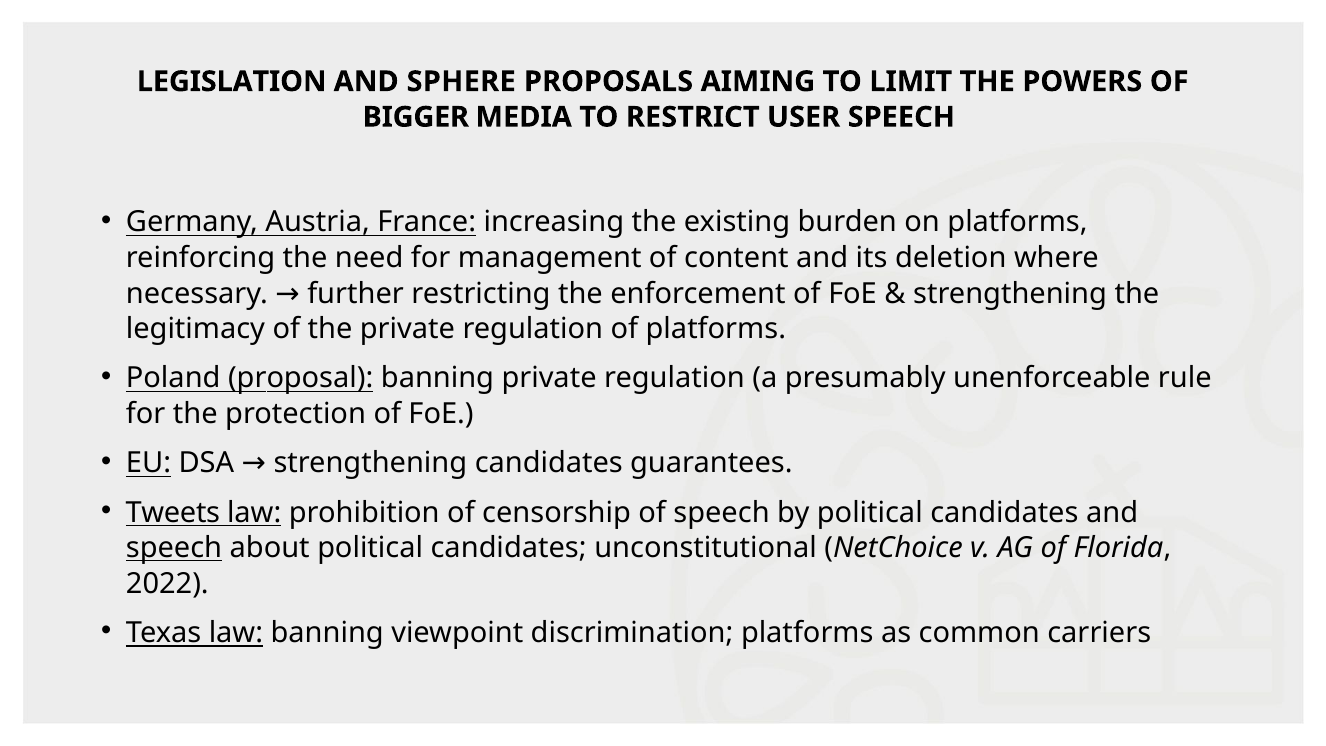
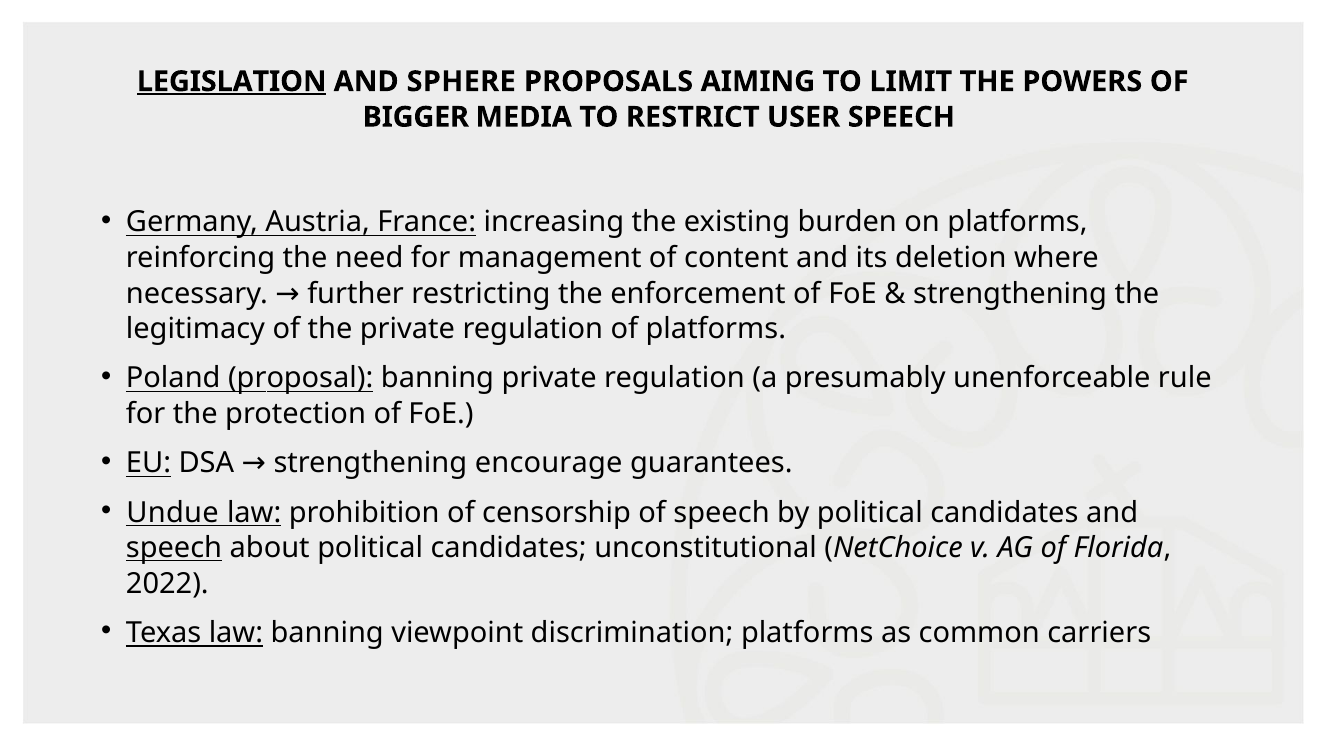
LEGISLATION underline: none -> present (232, 82)
strengthening candidates: candidates -> encourage (549, 463)
Tweets: Tweets -> Undue (173, 512)
